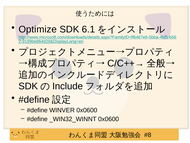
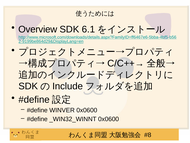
Optimize: Optimize -> Overview (38, 29)
